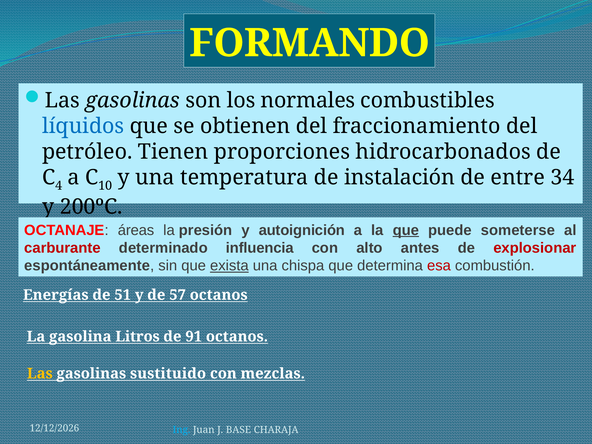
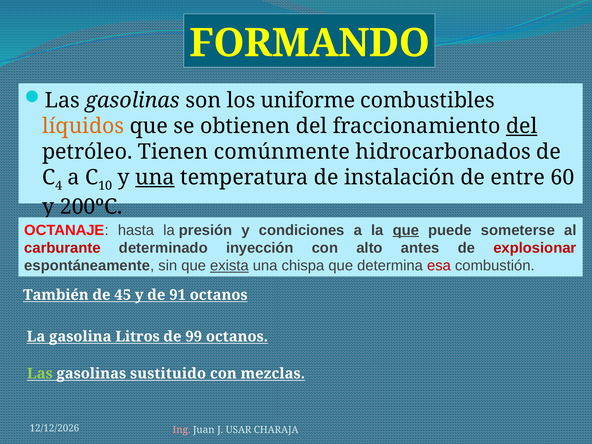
normales: normales -> uniforme (308, 101)
líquidos colour: blue -> orange (83, 126)
del underline: none -> present (522, 126)
proporciones: proporciones -> comúnmente (282, 152)
una underline: none -> present (155, 177)
34: 34 -> 60 (562, 177)
áreas: áreas -> hasta (136, 230)
autoignición: autoignición -> condiciones (302, 230)
influencia: influencia -> inyección (260, 248)
Energías: Energías -> También (56, 295)
51: 51 -> 45 (123, 295)
57: 57 -> 91 (178, 295)
91: 91 -> 99 (194, 337)
Las colour: yellow -> light green (40, 374)
Ing colour: light blue -> pink (182, 430)
BASE: BASE -> USAR (239, 430)
